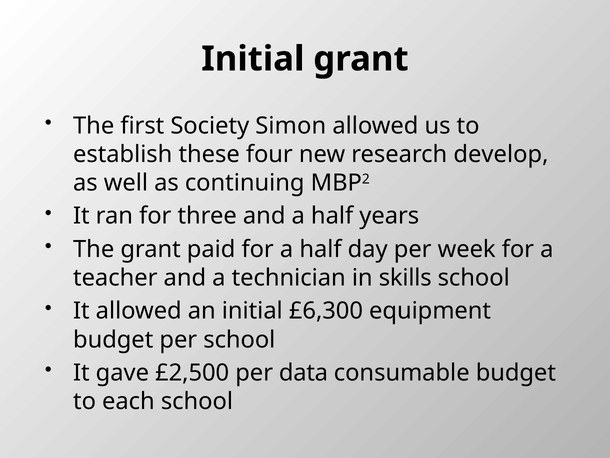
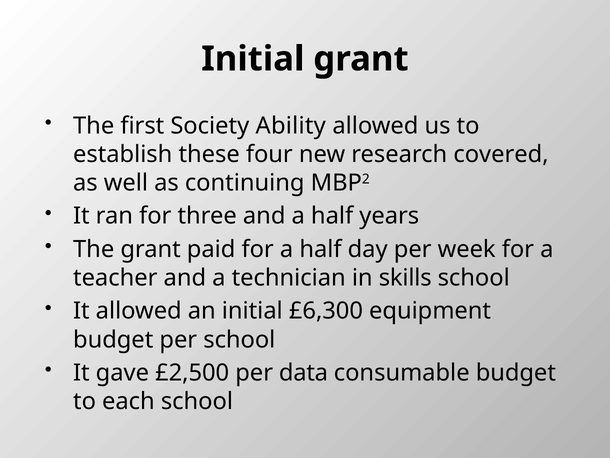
Simon: Simon -> Ability (291, 126)
develop: develop -> covered (501, 154)
